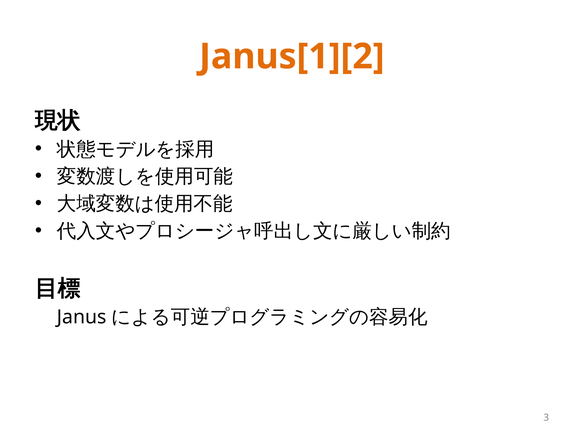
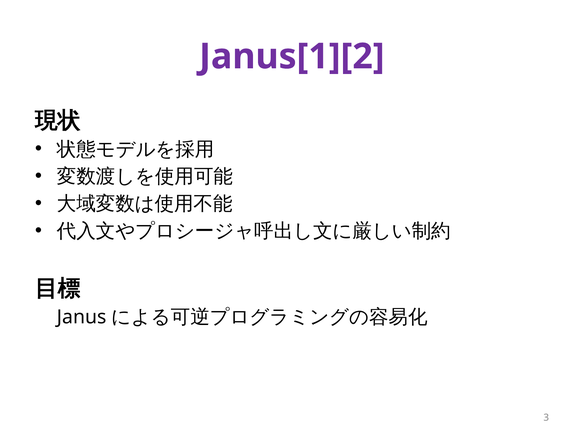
Janus[1][2 colour: orange -> purple (292, 57)
